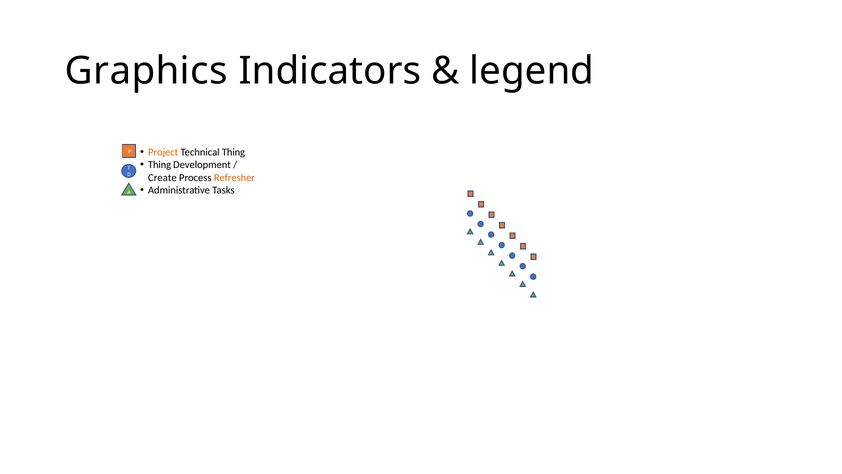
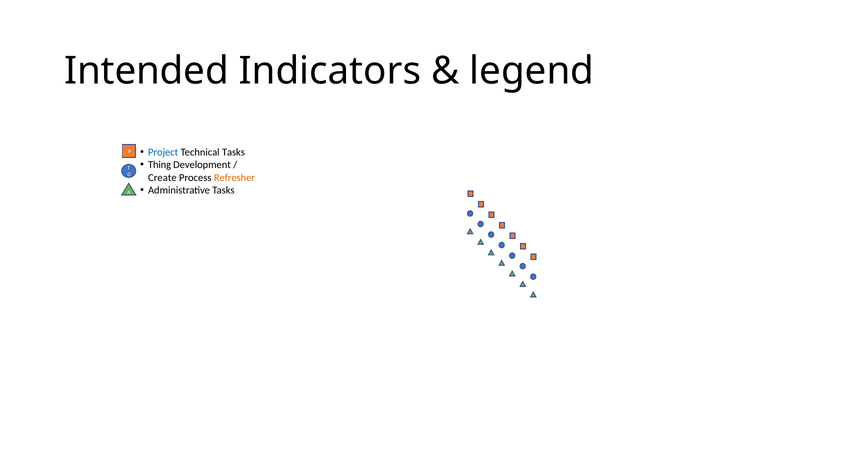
Graphics: Graphics -> Intended (146, 71)
Project colour: orange -> blue (163, 152)
Technical Thing: Thing -> Tasks (233, 152)
